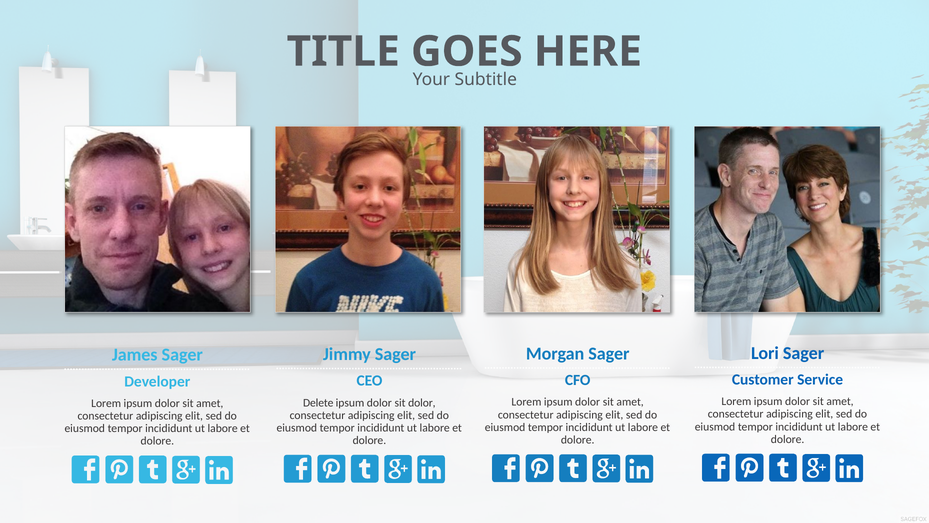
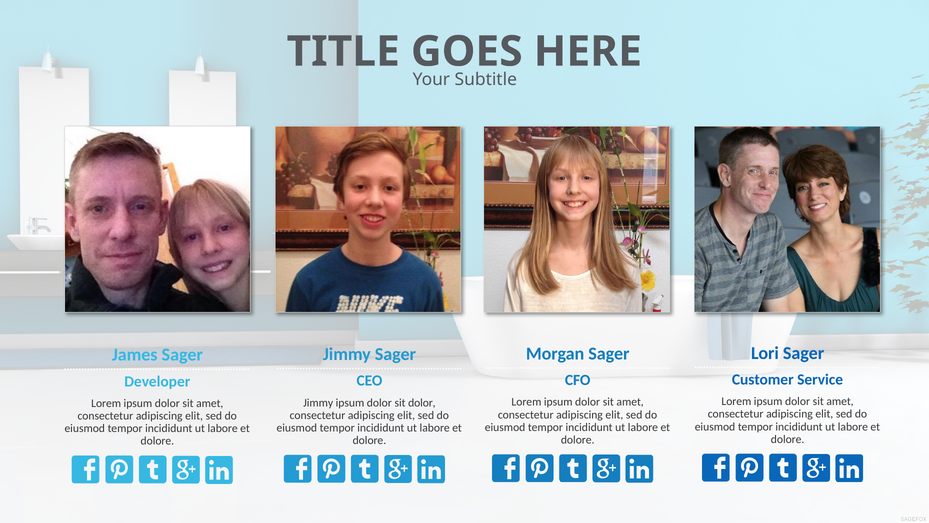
Delete: Delete -> Jimmy (318, 402)
